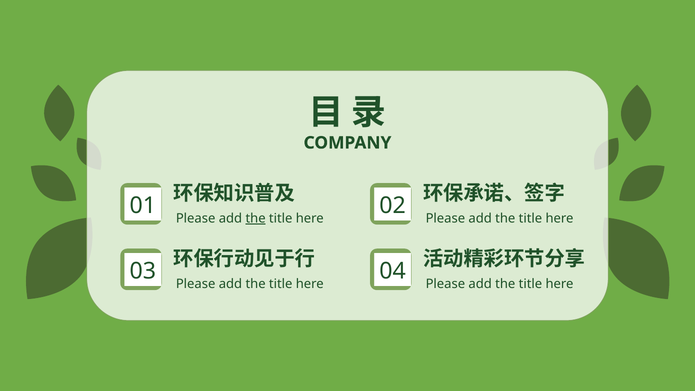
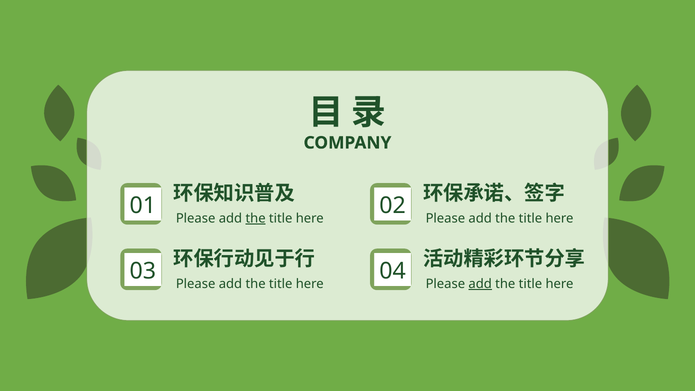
add underline: none -> present (480, 284)
